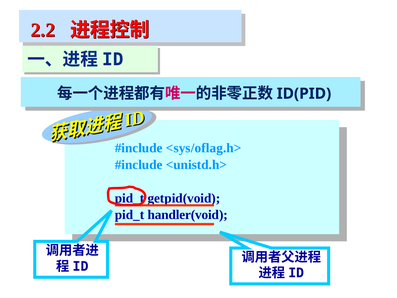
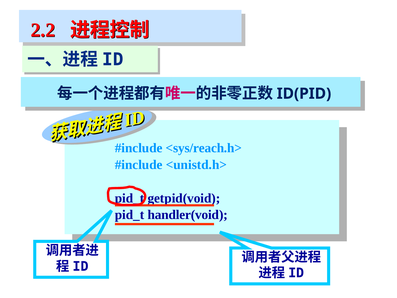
<sys/oflag.h>: <sys/oflag.h> -> <sys/reach.h> (204, 148)
